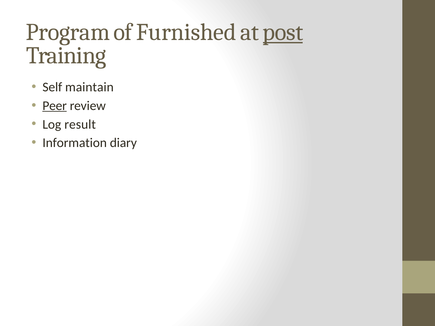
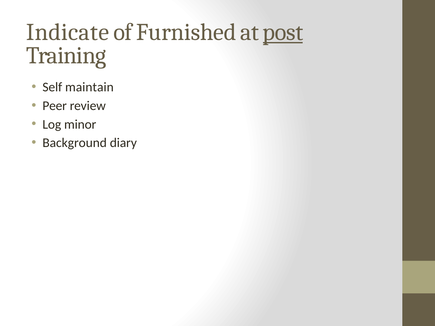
Program: Program -> Indicate (68, 32)
Peer underline: present -> none (55, 106)
result: result -> minor (80, 124)
Information: Information -> Background (75, 143)
